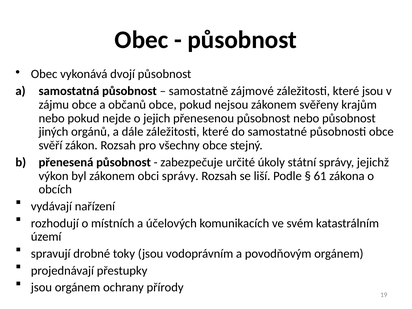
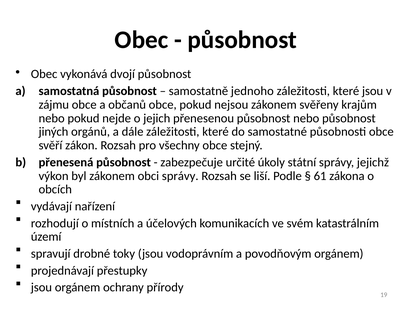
zájmové: zájmové -> jednoho (252, 91)
